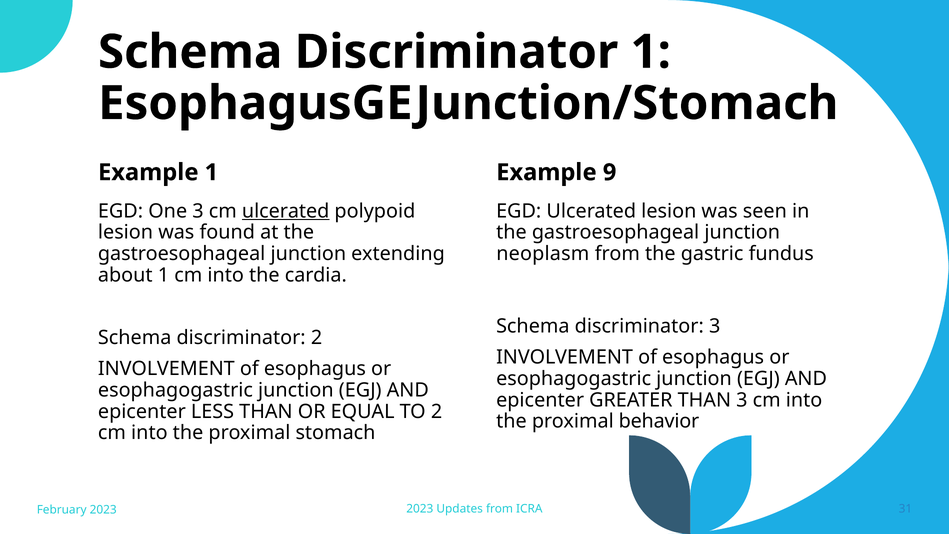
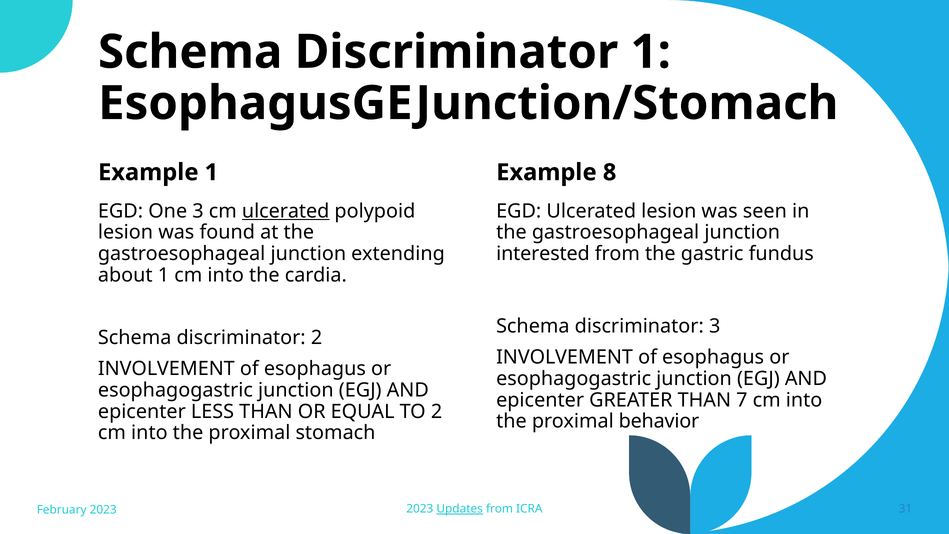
9: 9 -> 8 (610, 172)
neoplasm: neoplasm -> interested (543, 254)
THAN 3: 3 -> 7 (742, 400)
Updates underline: none -> present (460, 509)
